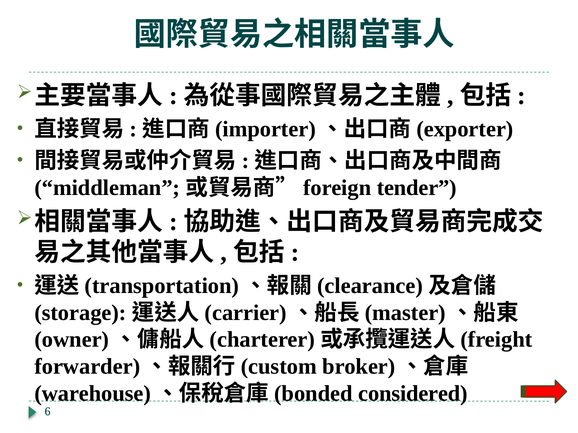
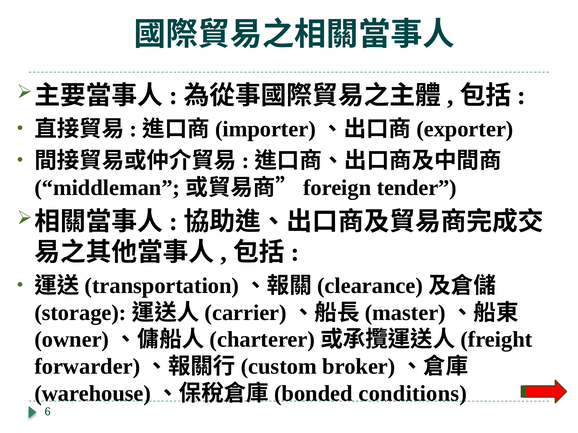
considered: considered -> conditions (413, 394)
